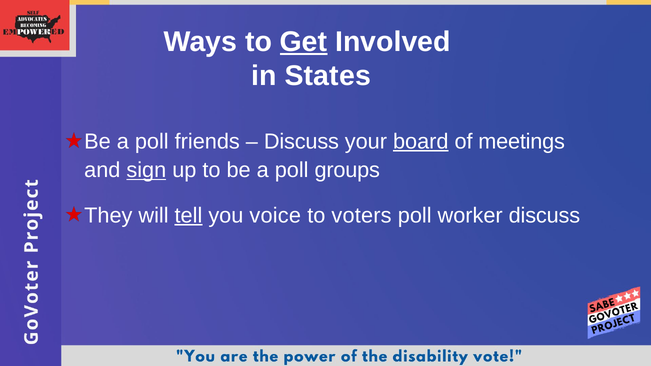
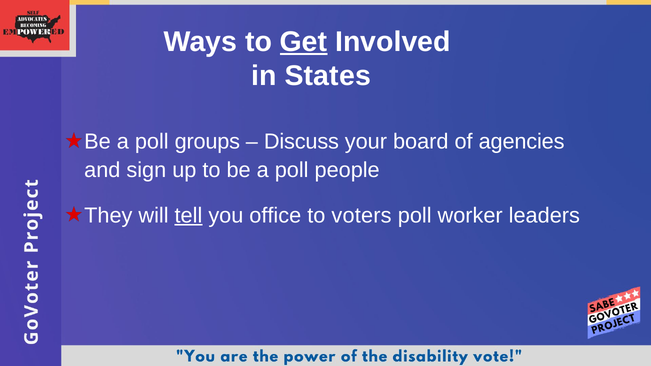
friends: friends -> groups (207, 142)
board underline: present -> none (421, 142)
meetings: meetings -> agencies (522, 142)
sign underline: present -> none (146, 170)
groups: groups -> people (347, 170)
voice: voice -> office (275, 215)
worker discuss: discuss -> leaders (544, 215)
